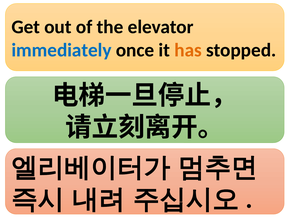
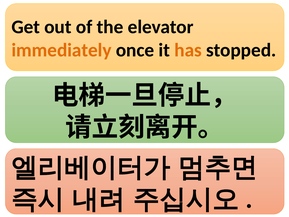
immediately colour: blue -> orange (61, 50)
